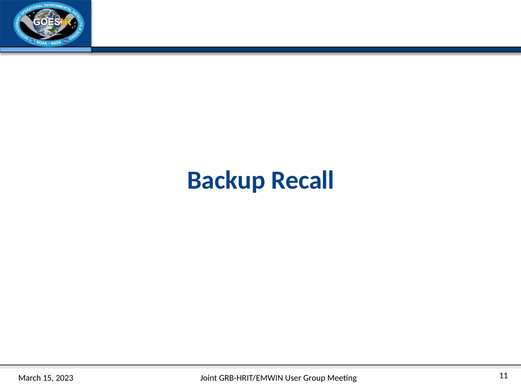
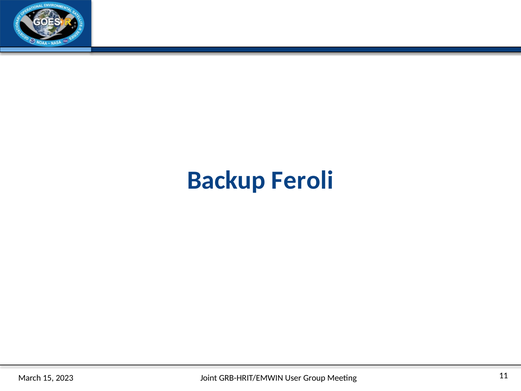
Recall: Recall -> Feroli (302, 180)
